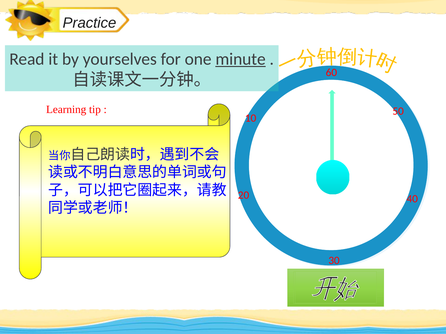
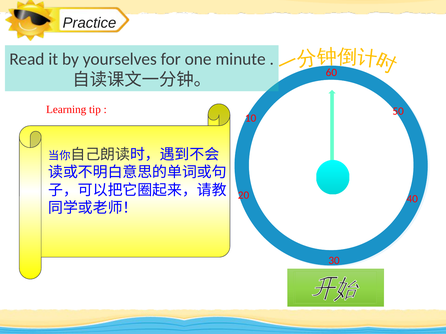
minute underline: present -> none (241, 59)
